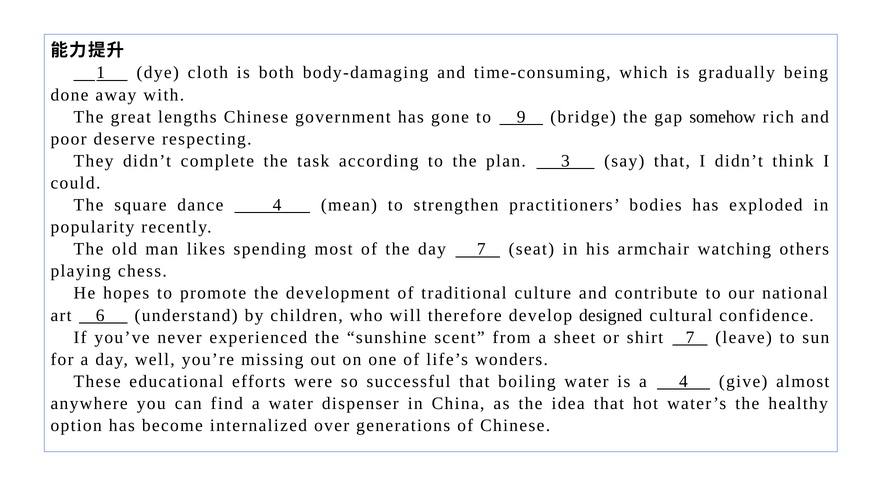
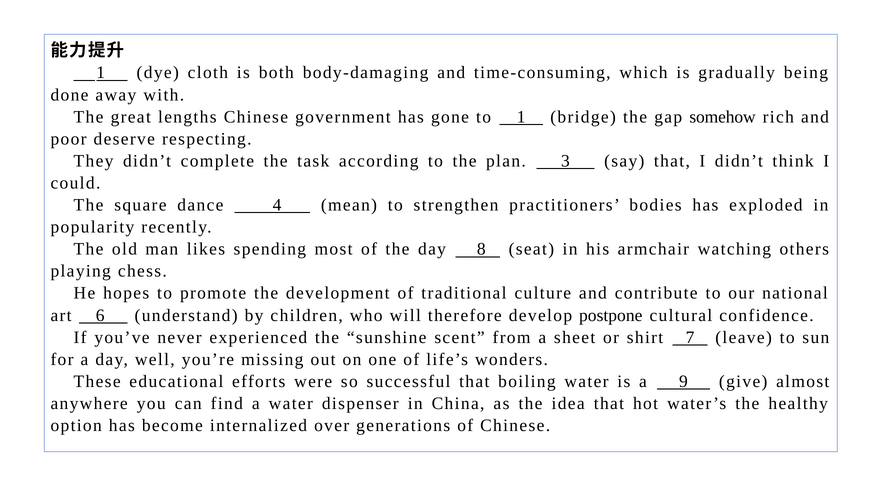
to 9: 9 -> 1 (521, 117)
day 7: 7 -> 8 (481, 249)
designed: designed -> postpone (611, 315)
a 4: 4 -> 9 (683, 382)
